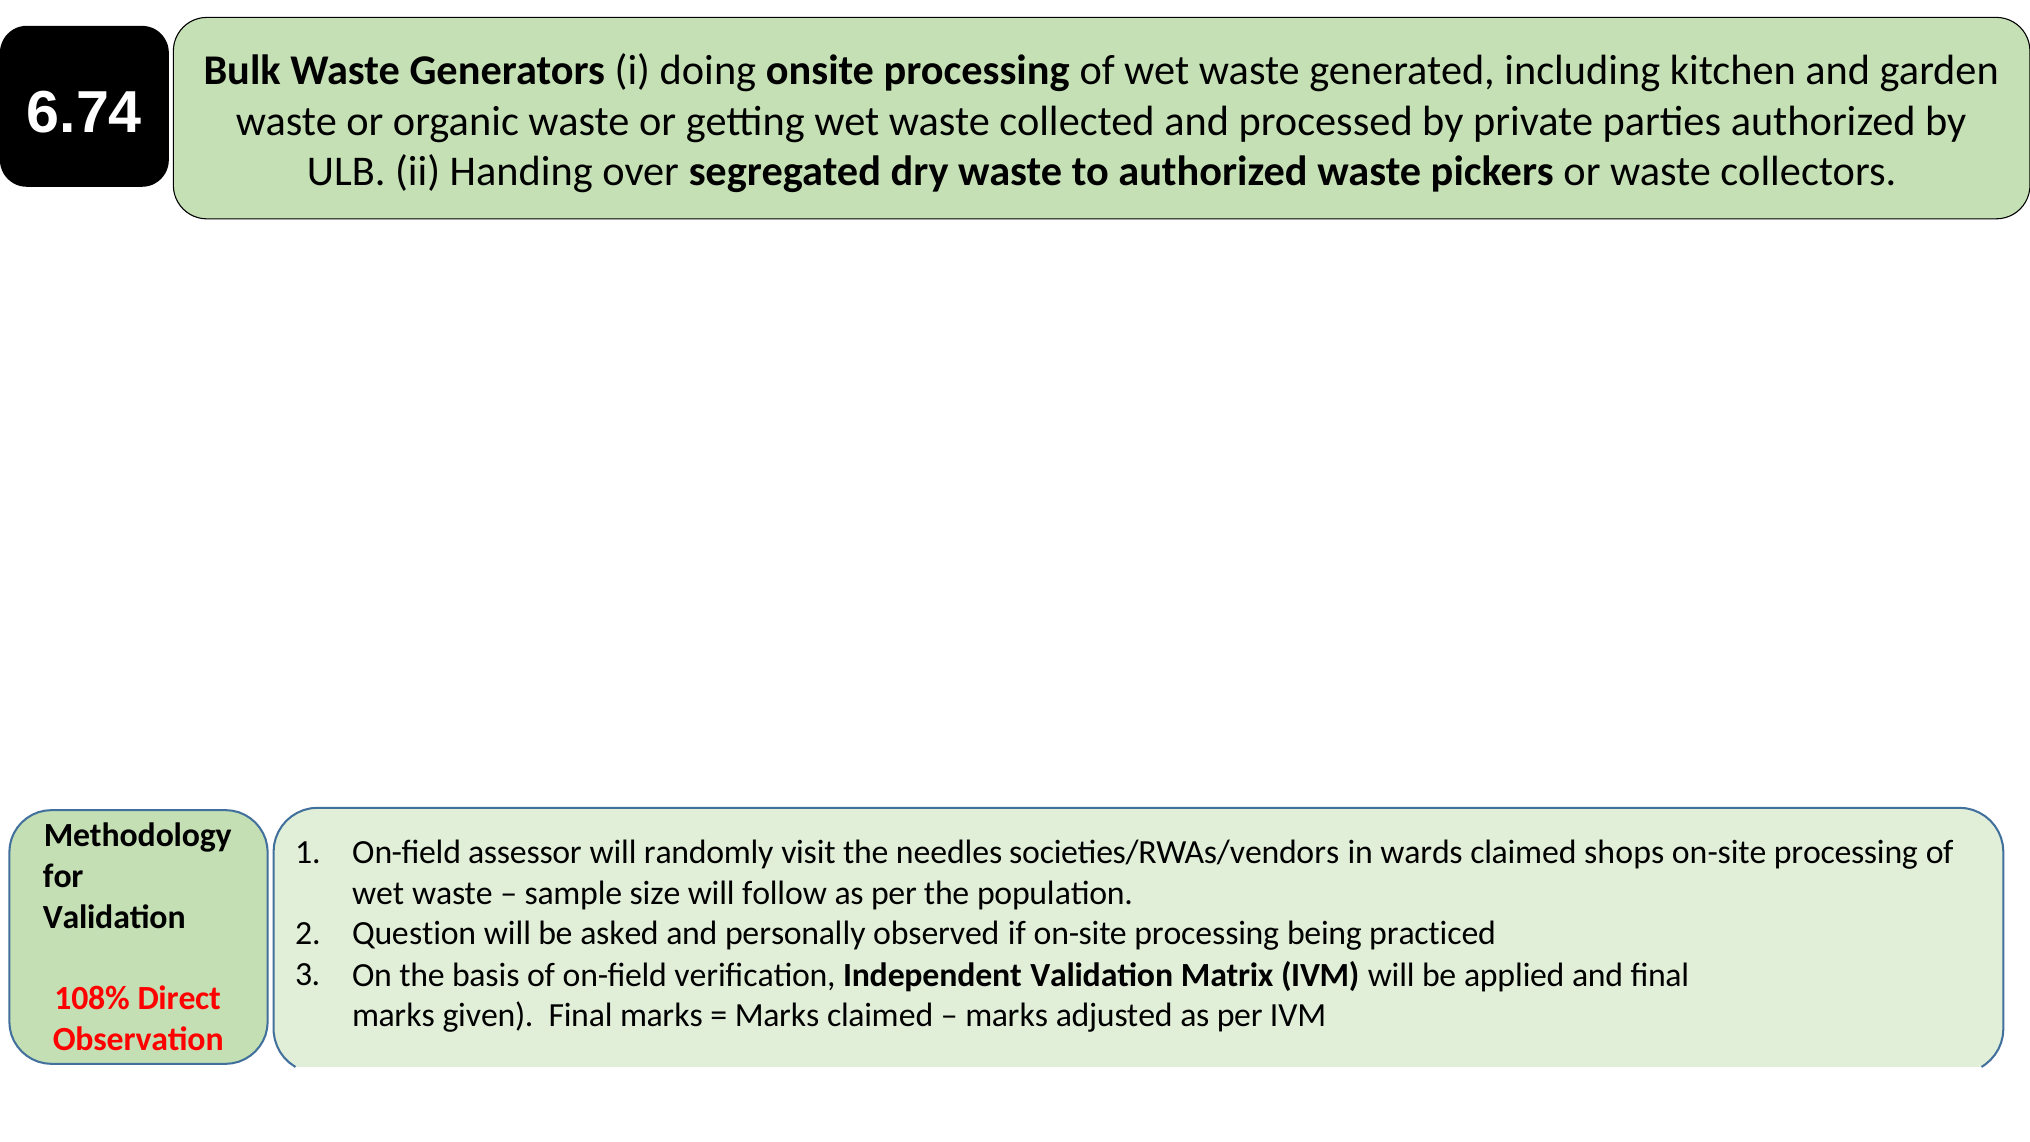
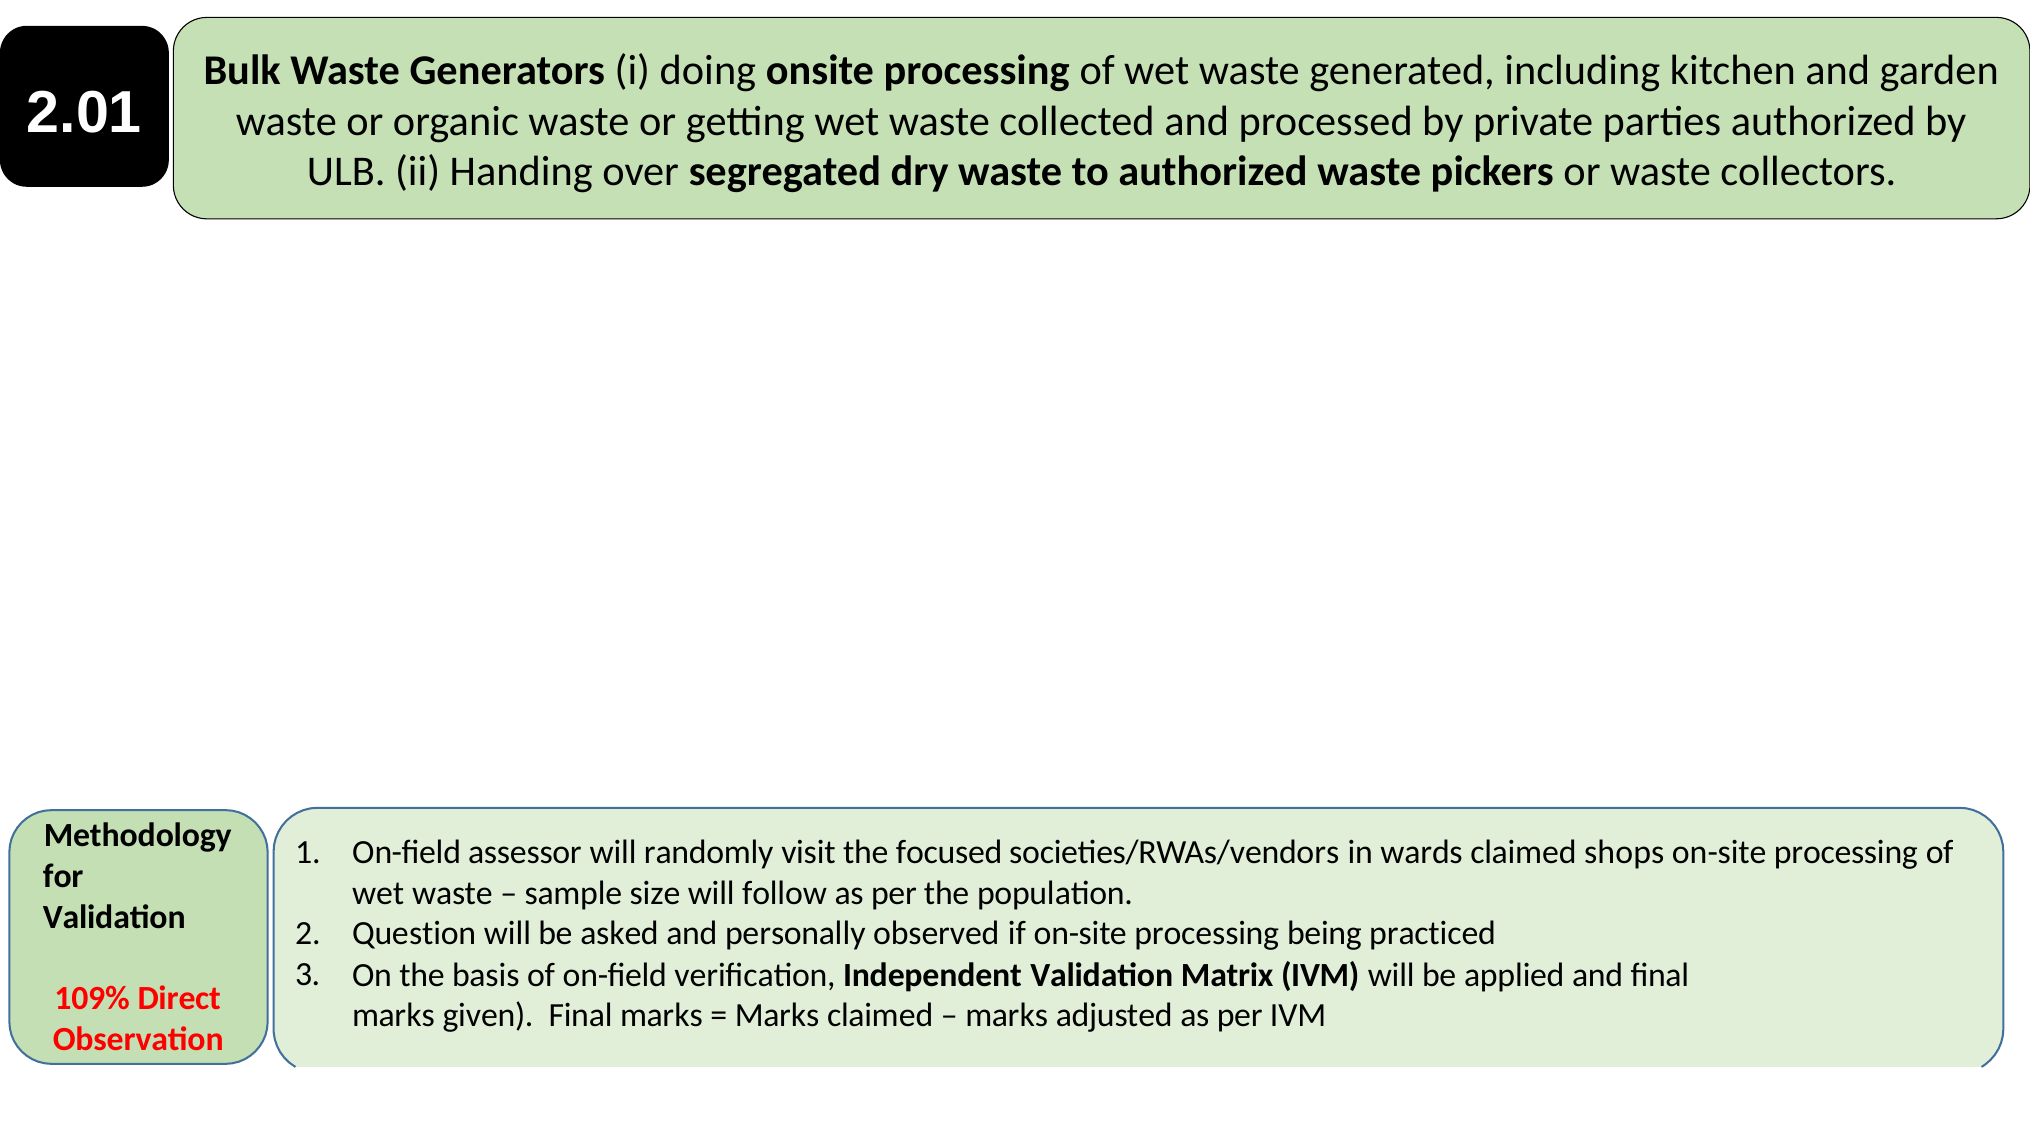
6.74: 6.74 -> 2.01 (84, 113)
needles: needles -> focused (949, 852)
108%: 108% -> 109% (92, 998)
